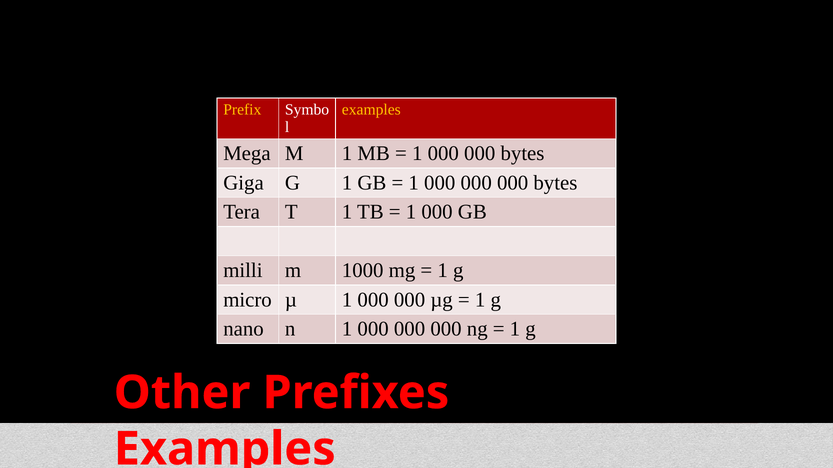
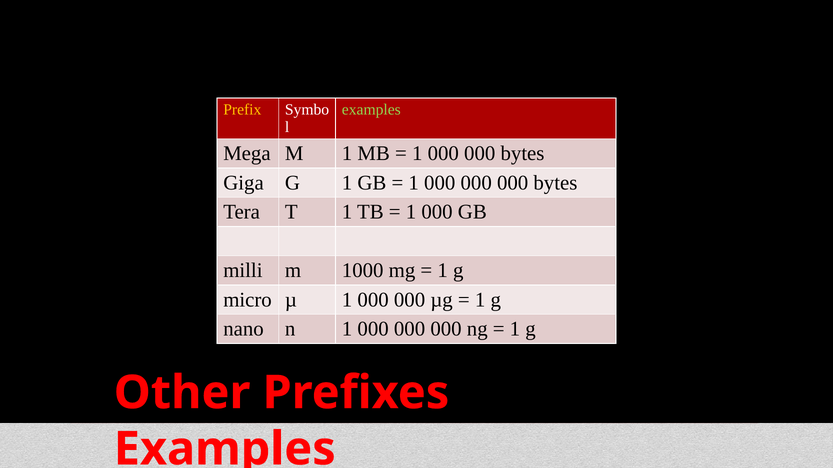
examples colour: yellow -> light green (371, 110)
